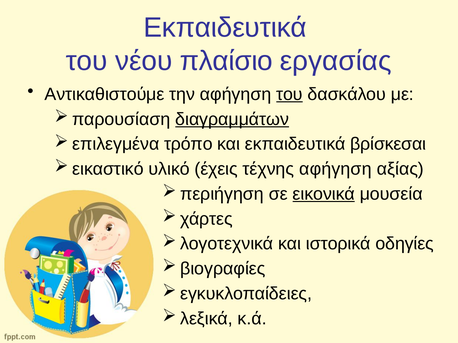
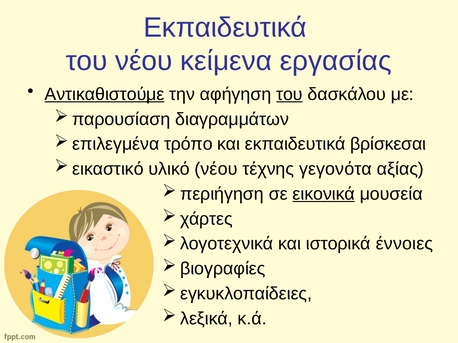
πλαίσιο: πλαίσιο -> κείμενα (226, 61)
Αντικαθιστούμε underline: none -> present (105, 94)
διαγραμμάτων underline: present -> none (232, 119)
υλικό έχεις: έχεις -> νέου (216, 169)
τέχνης αφήγηση: αφήγηση -> γεγονότα (335, 169)
οδηγίες: οδηγίες -> έννοιες (404, 244)
